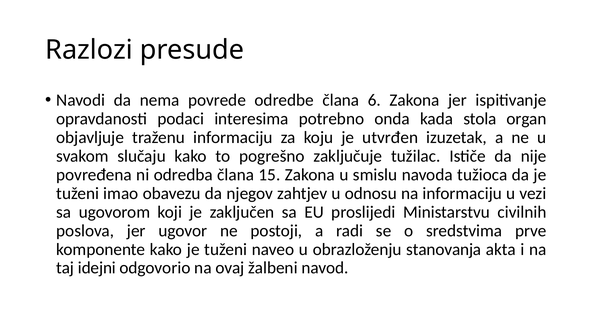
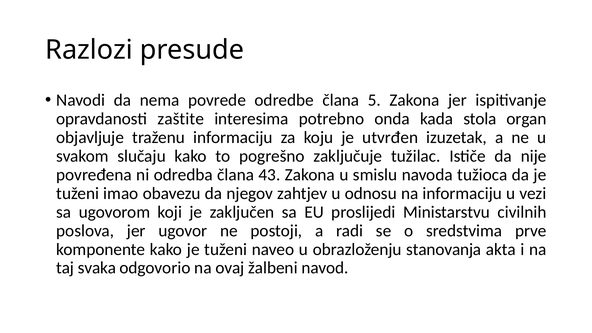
6: 6 -> 5 (374, 100)
podaci: podaci -> zaštite (181, 119)
15: 15 -> 43 (270, 175)
idejni: idejni -> svaka (97, 268)
